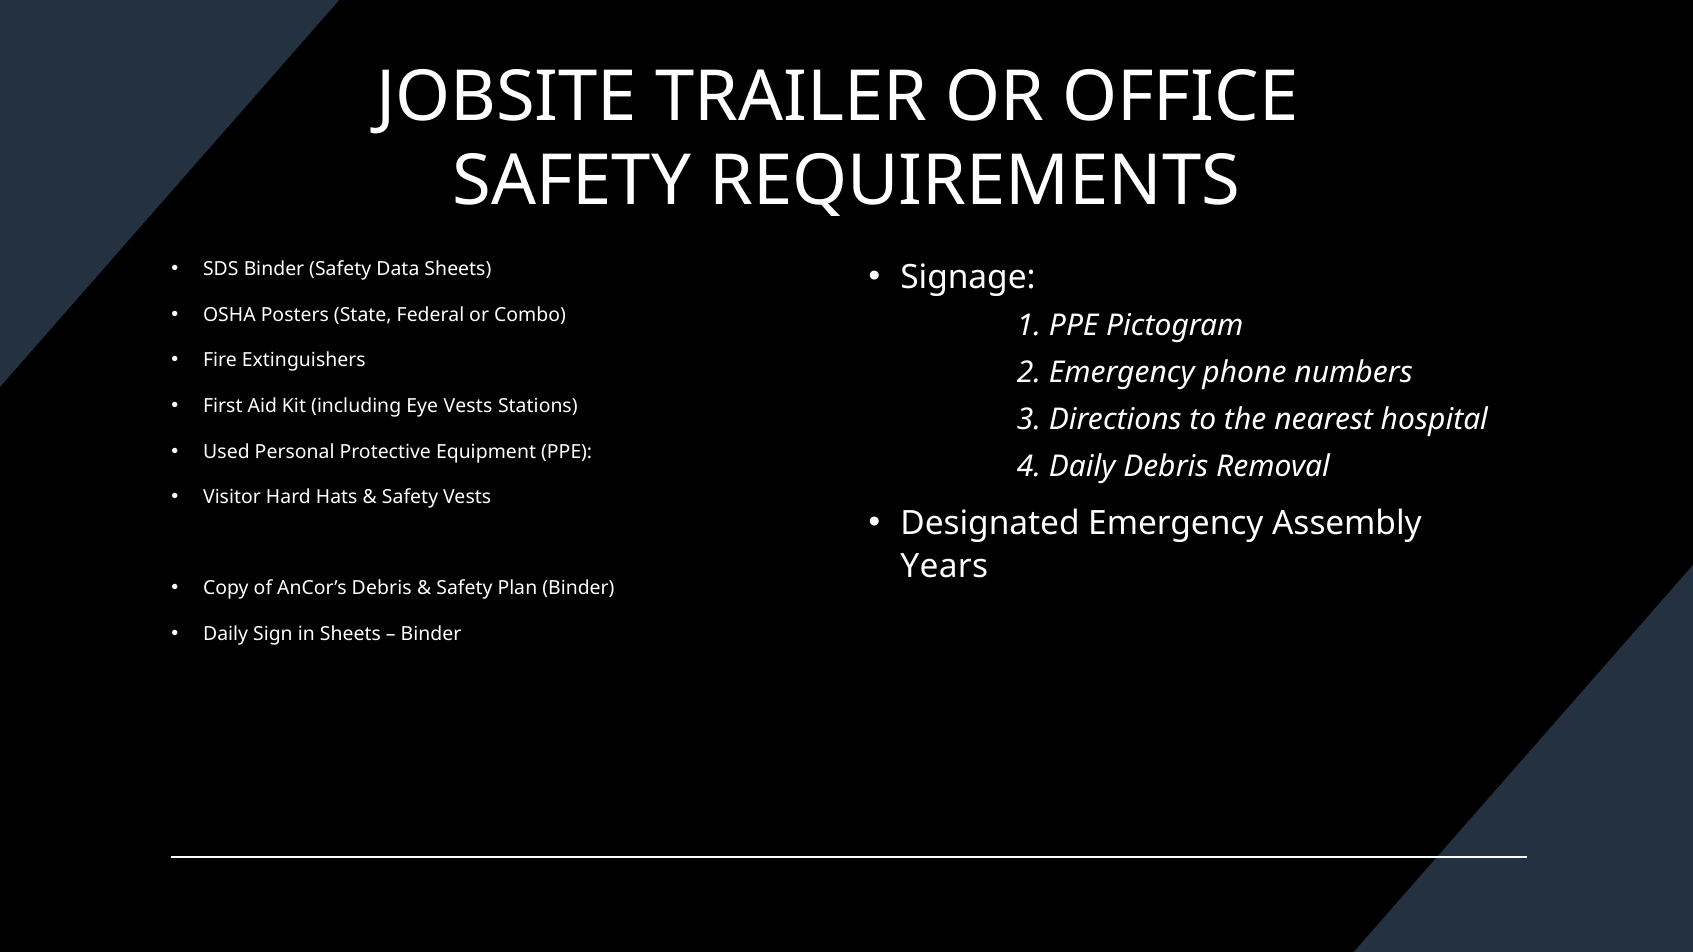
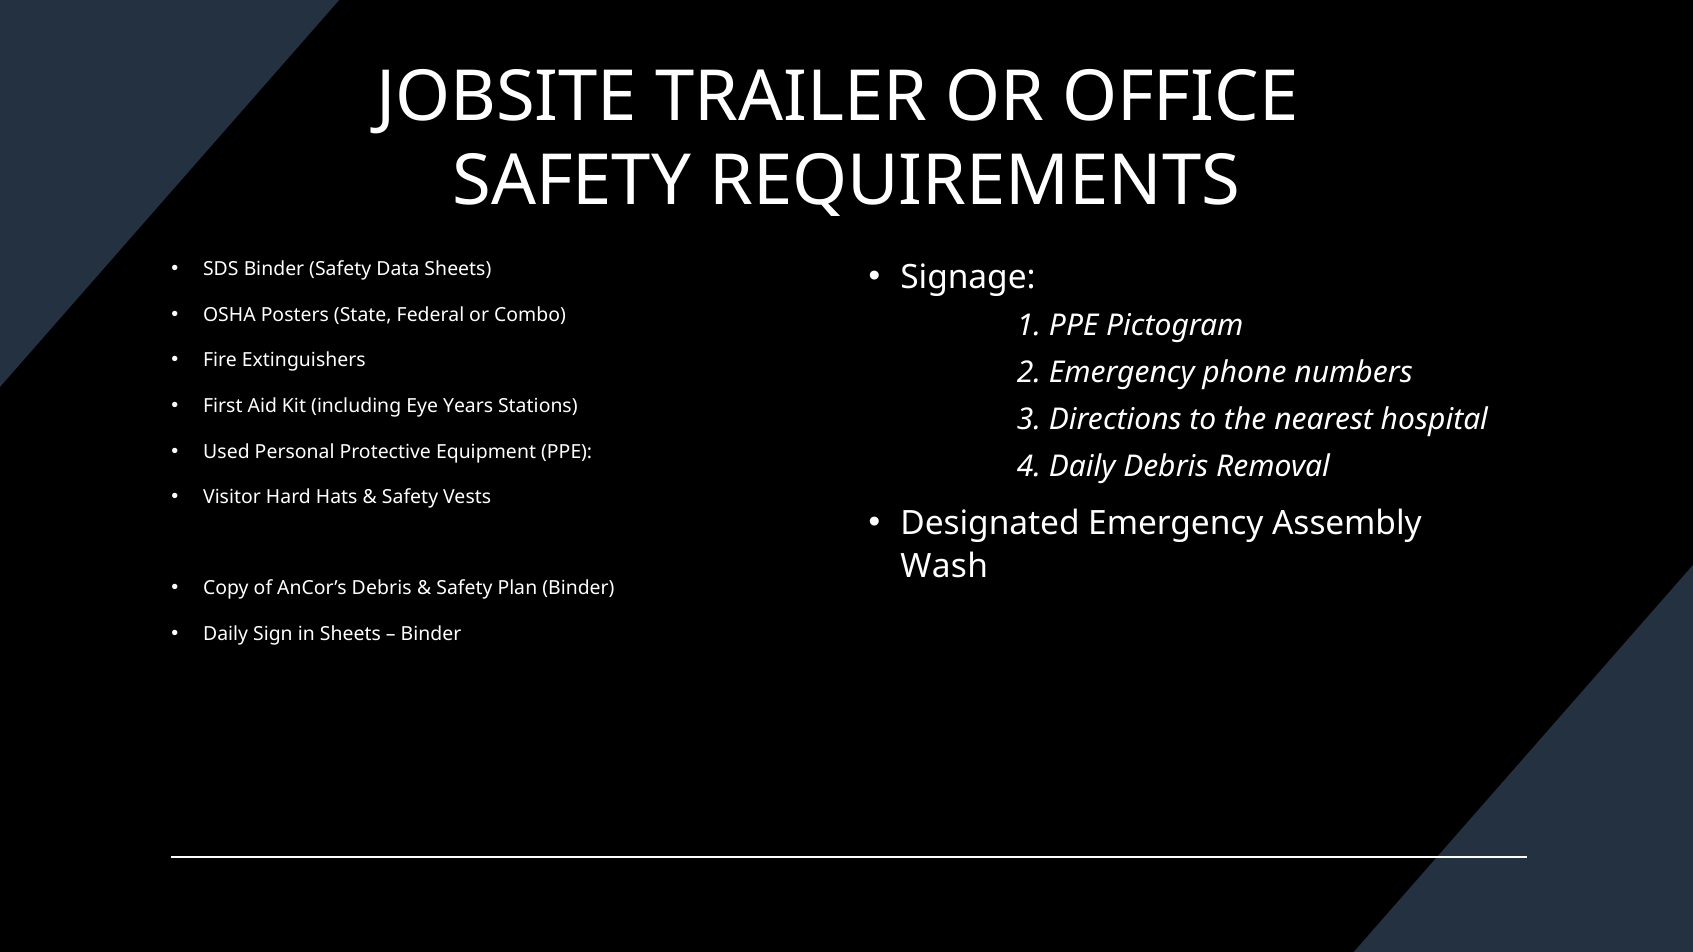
Eye Vests: Vests -> Years (468, 406)
Years: Years -> Wash (944, 567)
